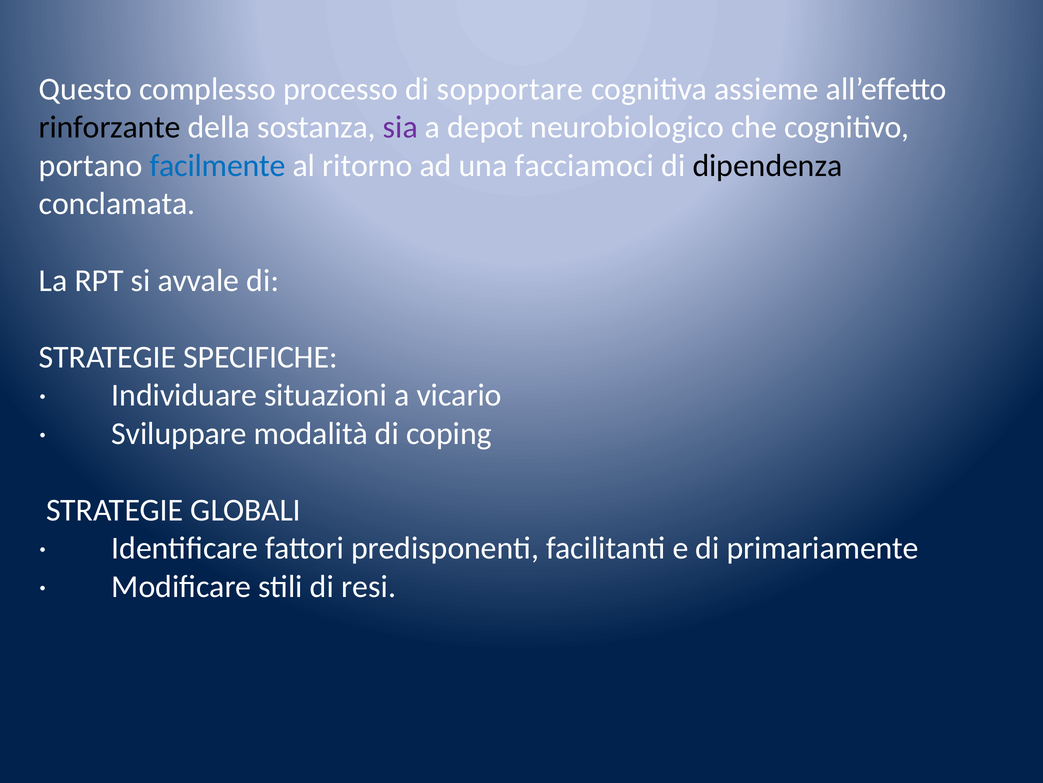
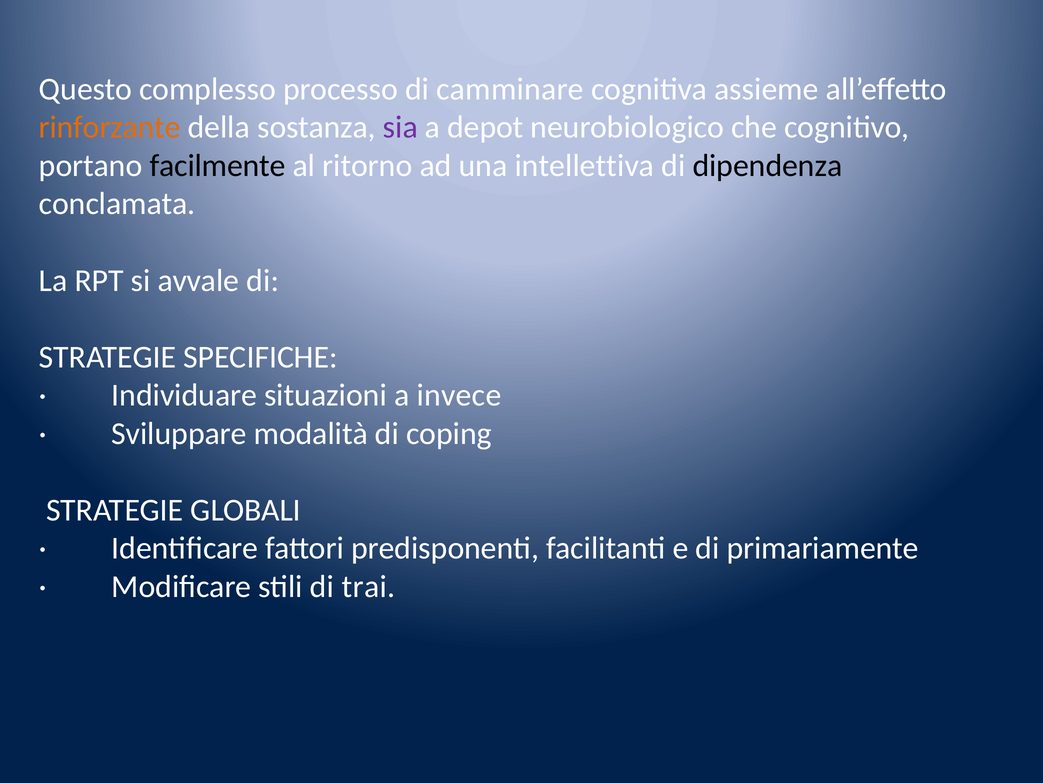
sopportare: sopportare -> camminare (510, 89)
rinforzante colour: black -> orange (110, 127)
facilmente colour: blue -> black (218, 166)
facciamoci: facciamoci -> intellettiva (584, 166)
vicario: vicario -> invece (459, 395)
resi: resi -> trai (368, 586)
